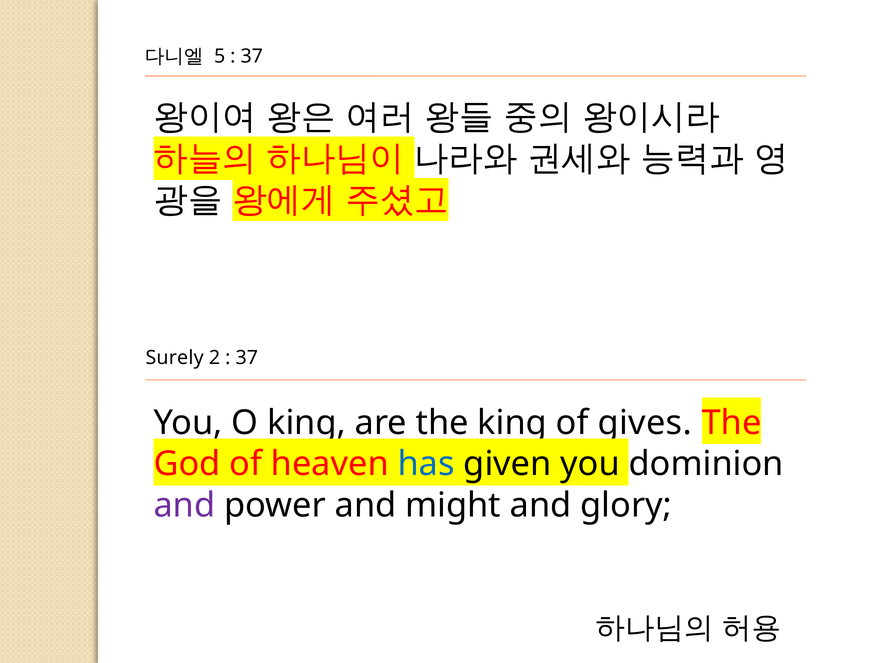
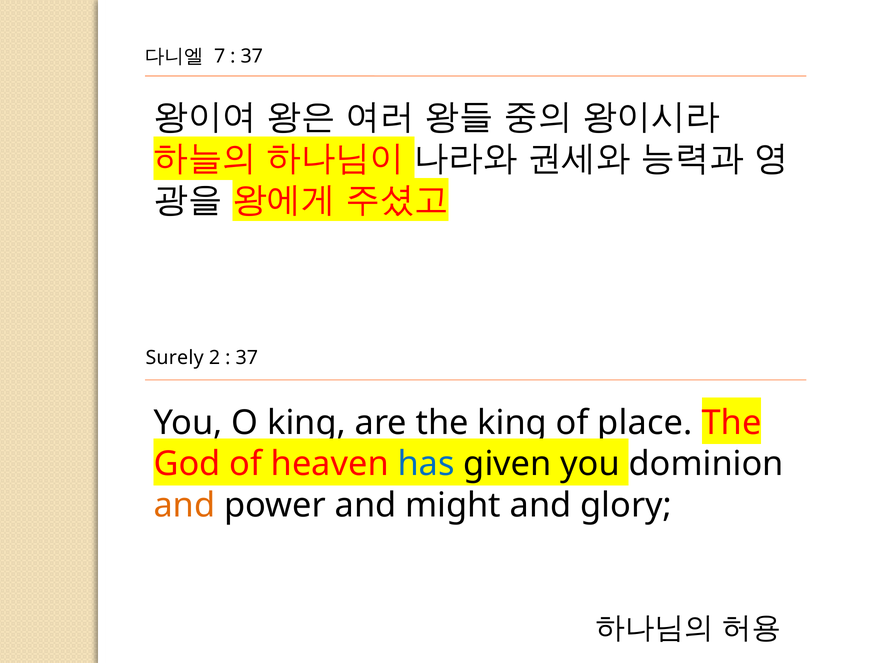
5: 5 -> 7 (220, 56)
gives: gives -> place (645, 423)
and colour: purple -> orange (184, 505)
